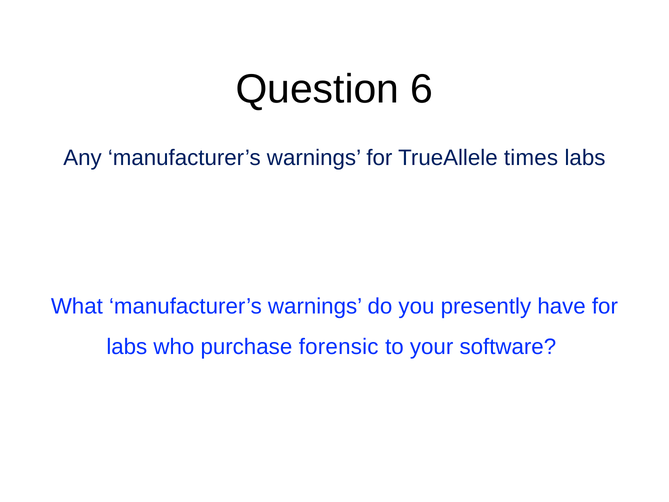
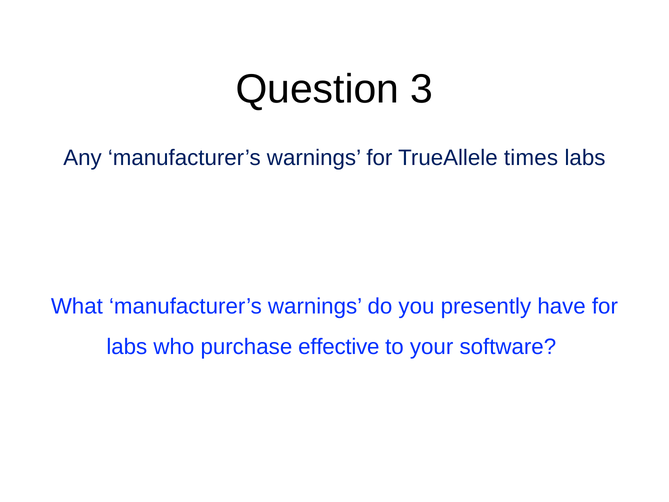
6: 6 -> 3 (422, 89)
forensic: forensic -> effective (339, 346)
